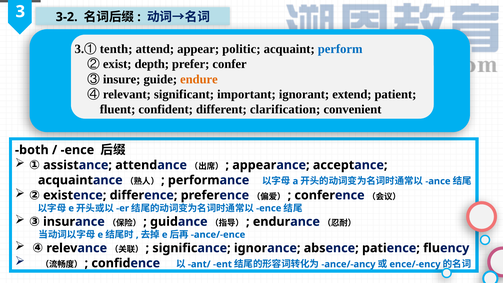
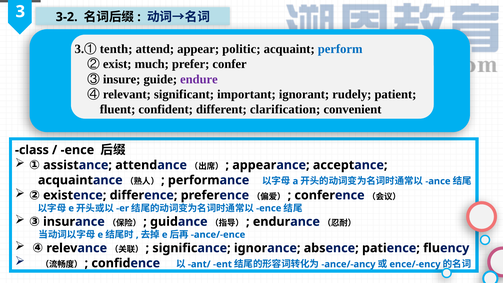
depth: depth -> much (152, 64)
endure colour: orange -> purple (199, 79)
extend: extend -> rudely (352, 94)
both: both -> class (32, 150)
